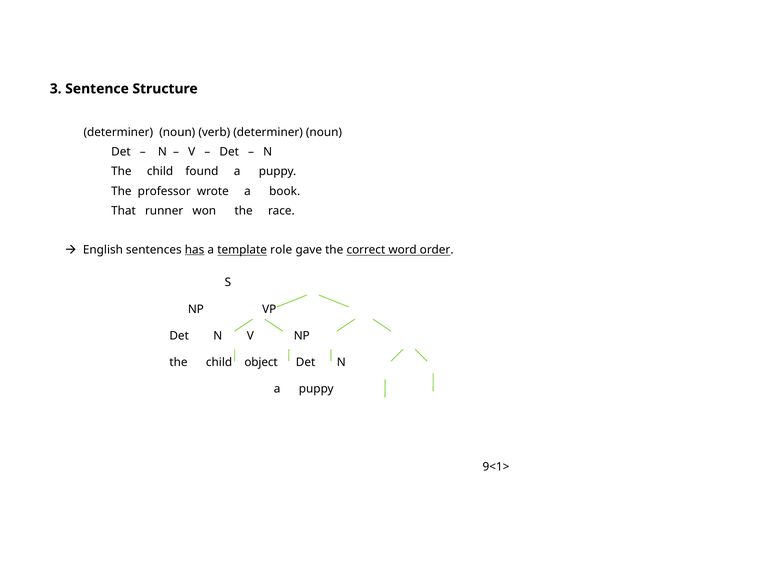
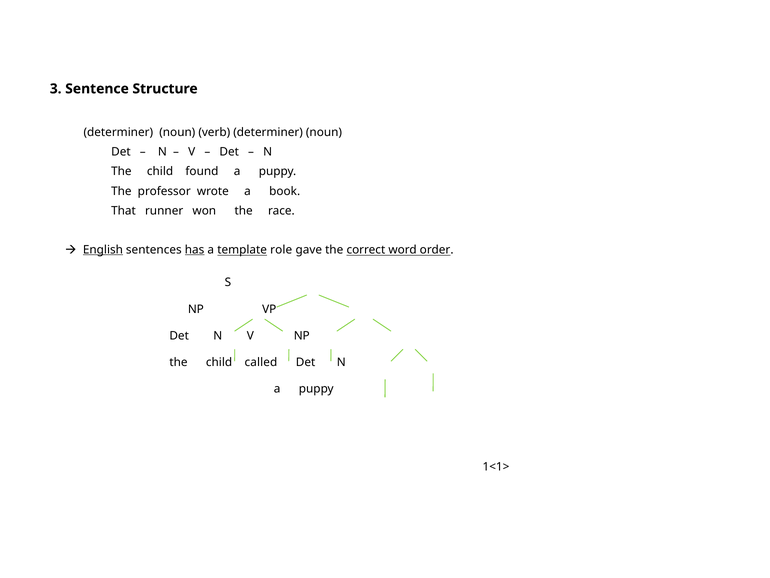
English underline: none -> present (103, 250)
object: object -> called (261, 362)
9<1>: 9<1> -> 1<1> (496, 467)
